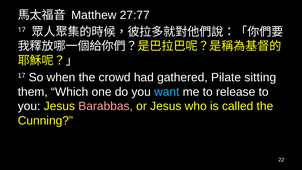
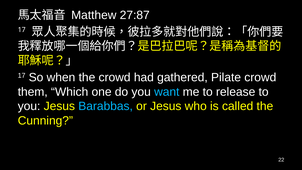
27:77: 27:77 -> 27:87 (135, 15)
Pilate sitting: sitting -> crowd (260, 77)
Barabbas colour: pink -> light blue (106, 106)
